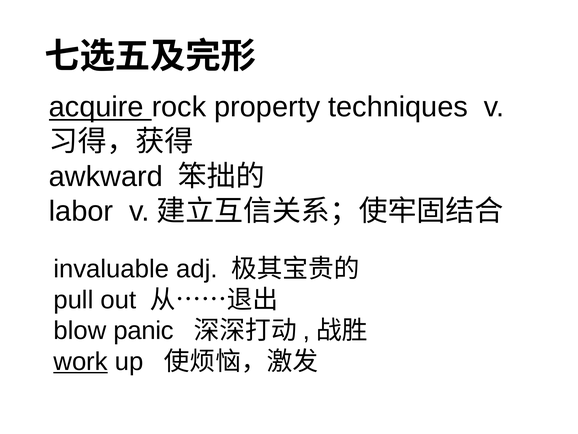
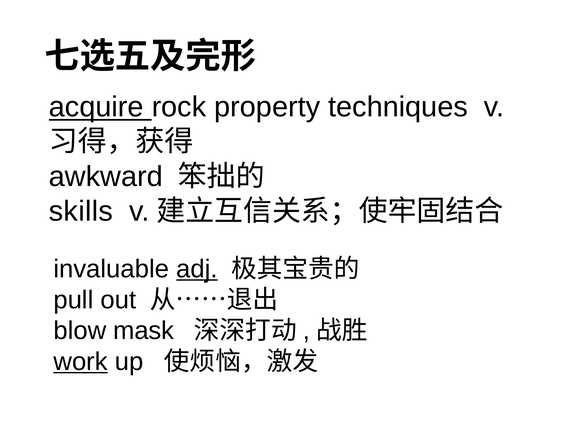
labor: labor -> skills (81, 211)
adj underline: none -> present (197, 269)
panic: panic -> mask (144, 330)
